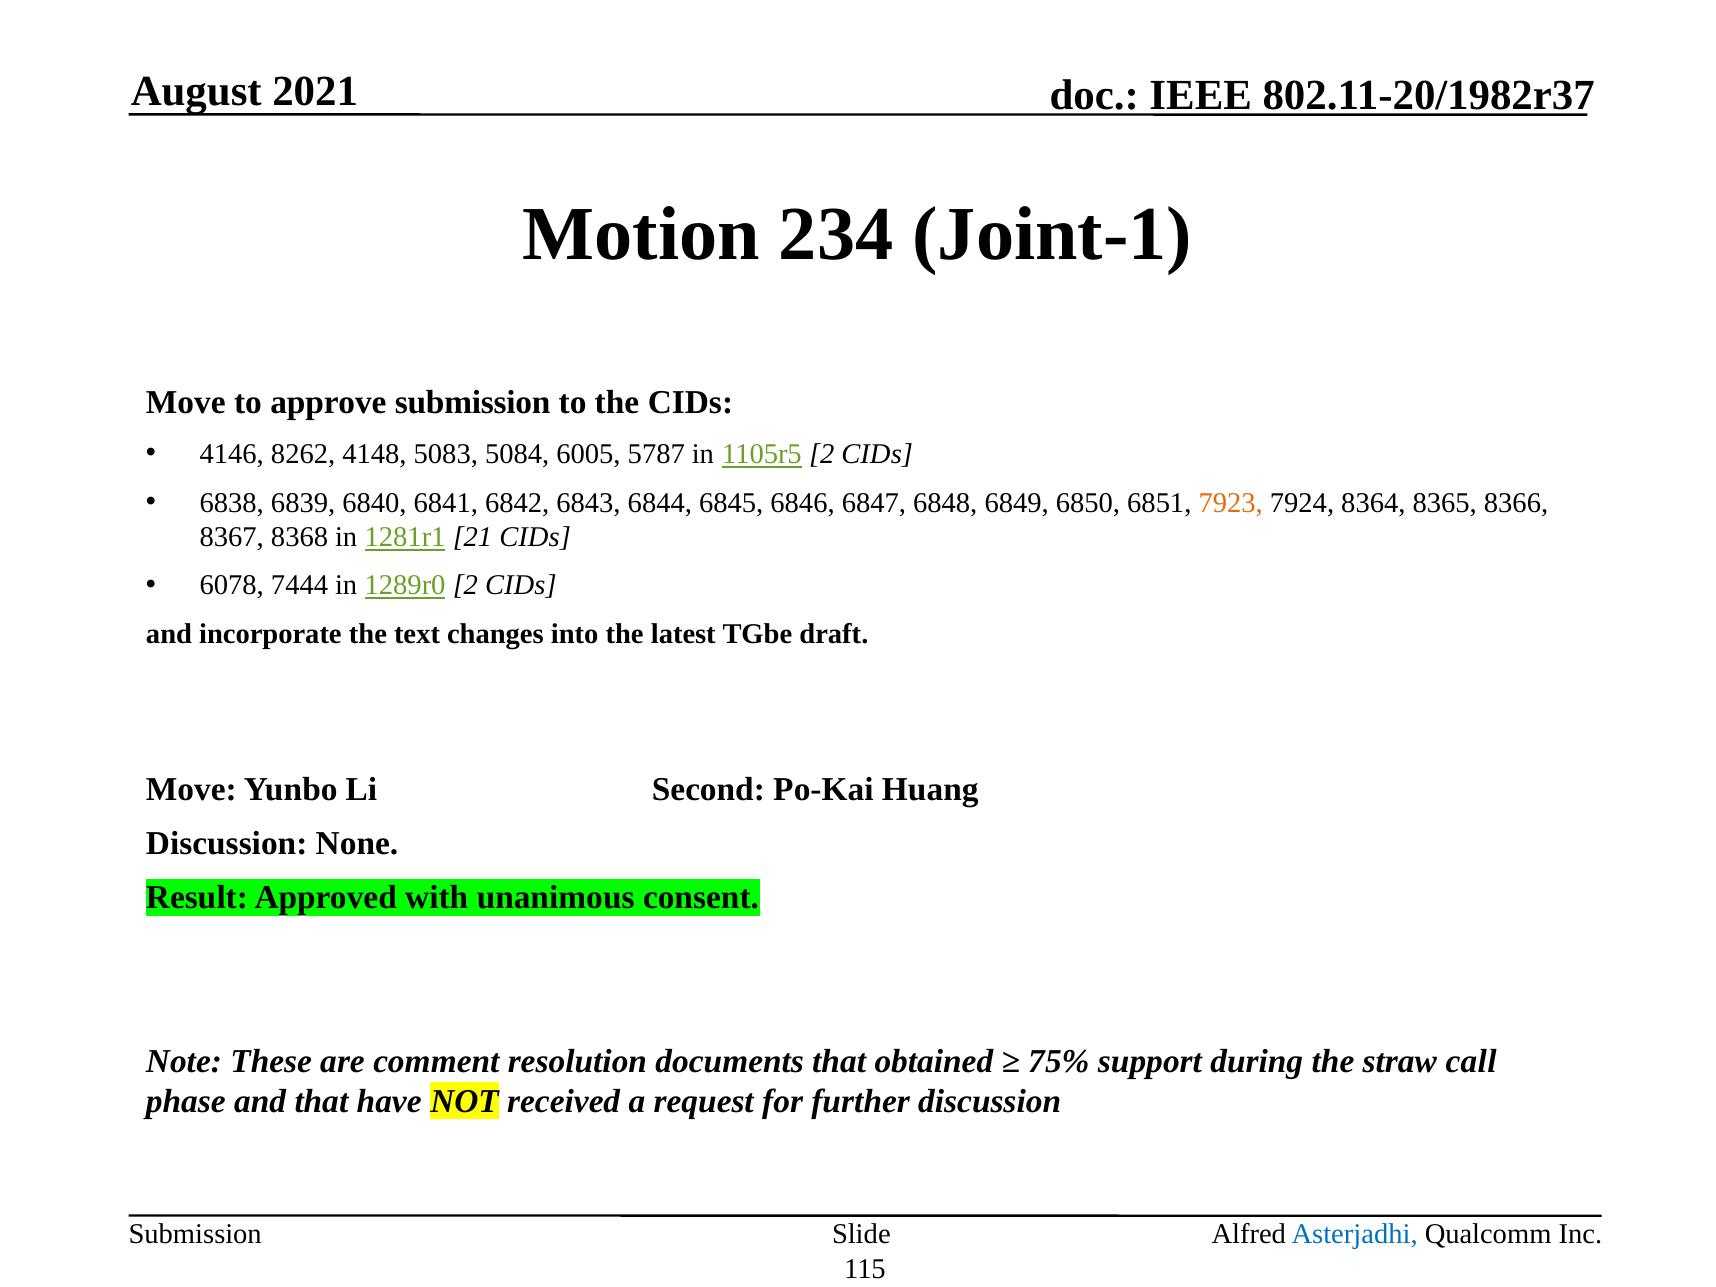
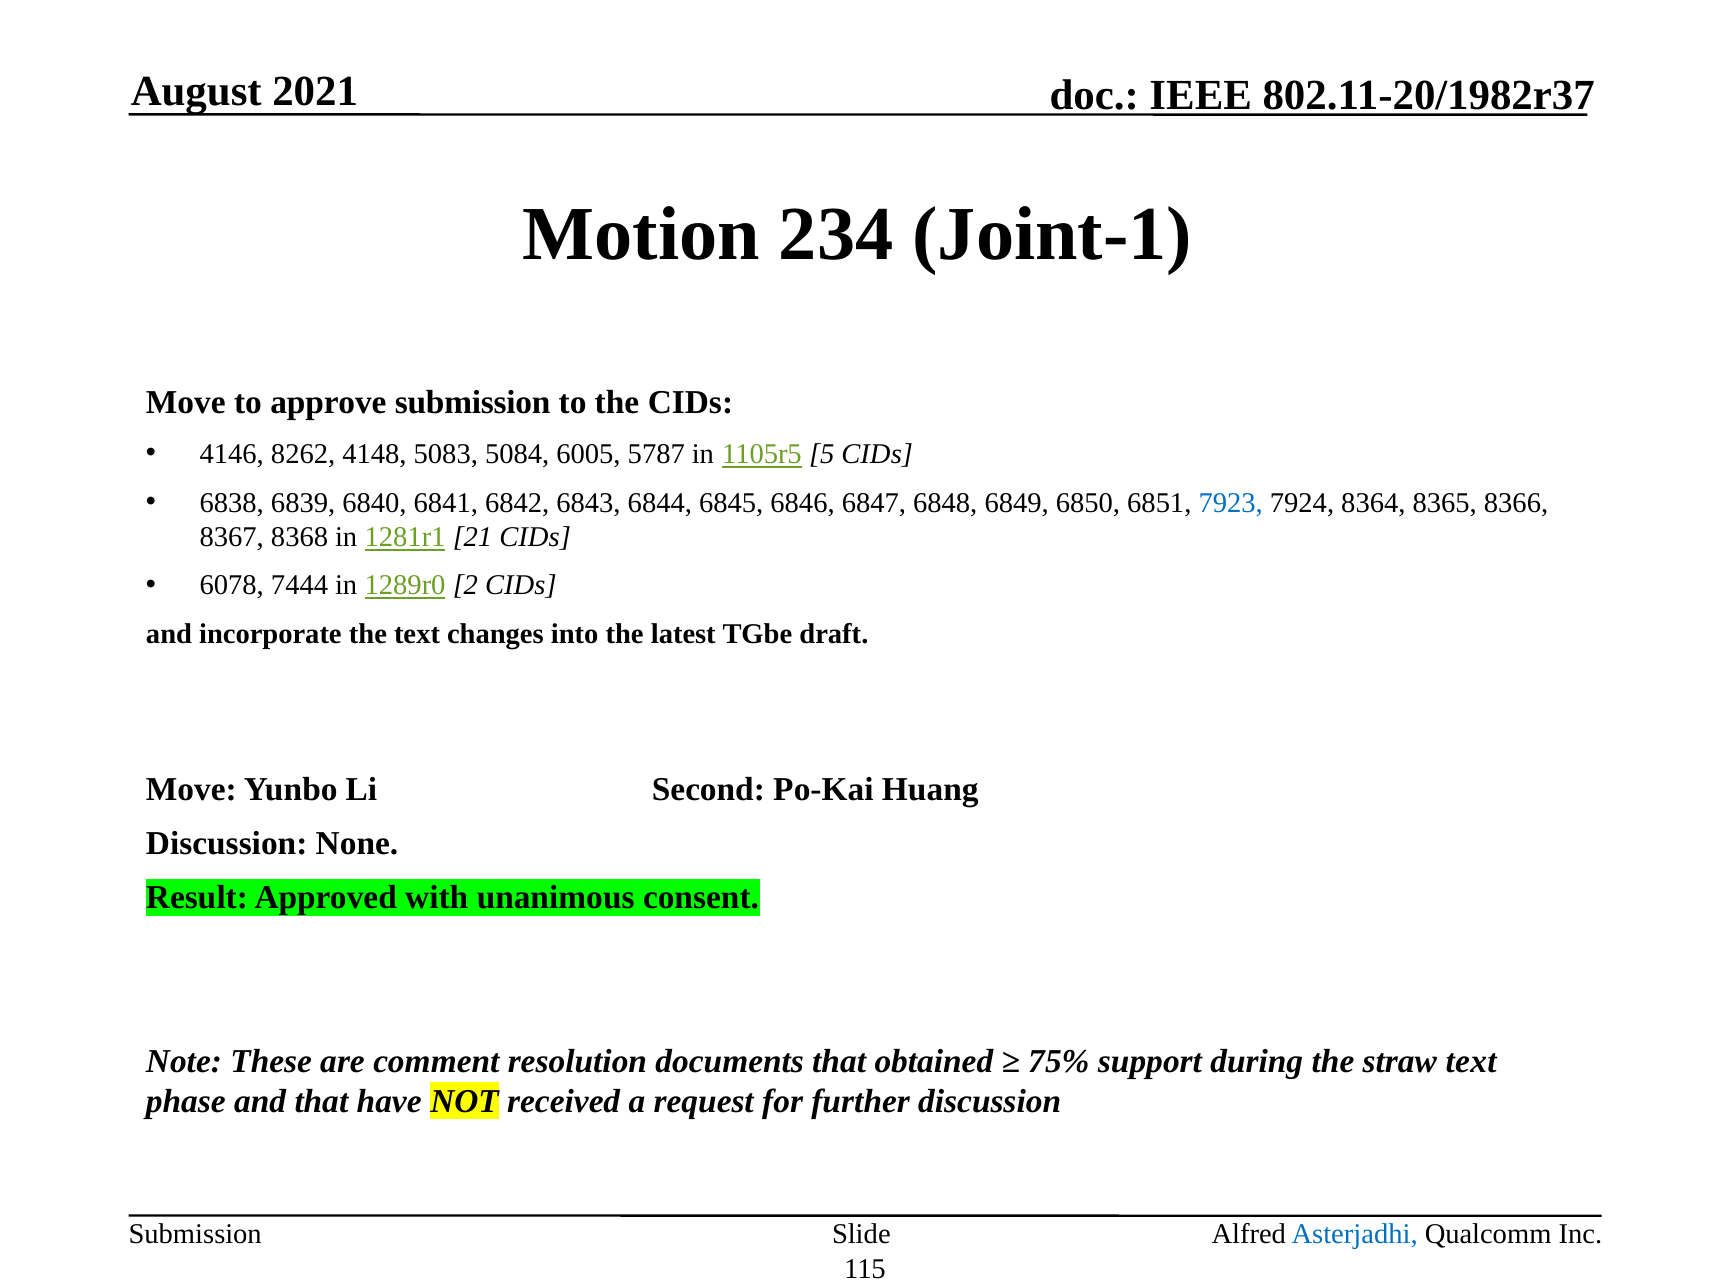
1105r5 2: 2 -> 5 (822, 454)
7923 colour: orange -> blue (1231, 503)
straw call: call -> text (1471, 1061)
